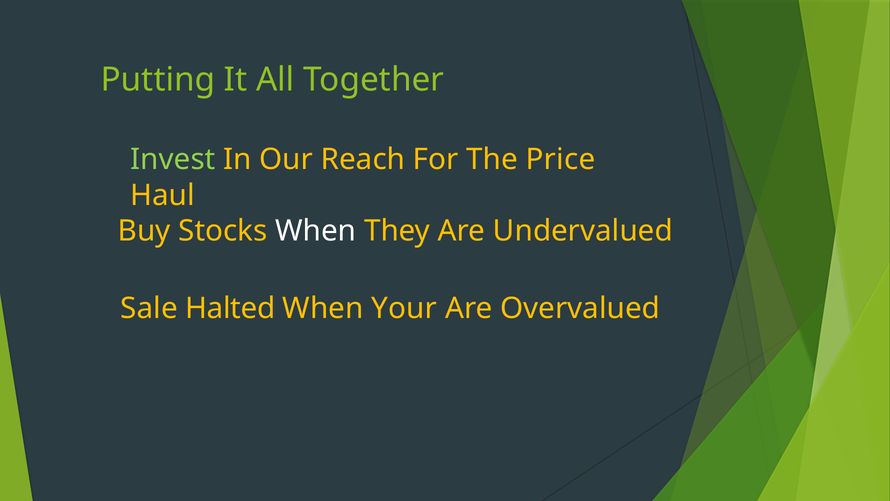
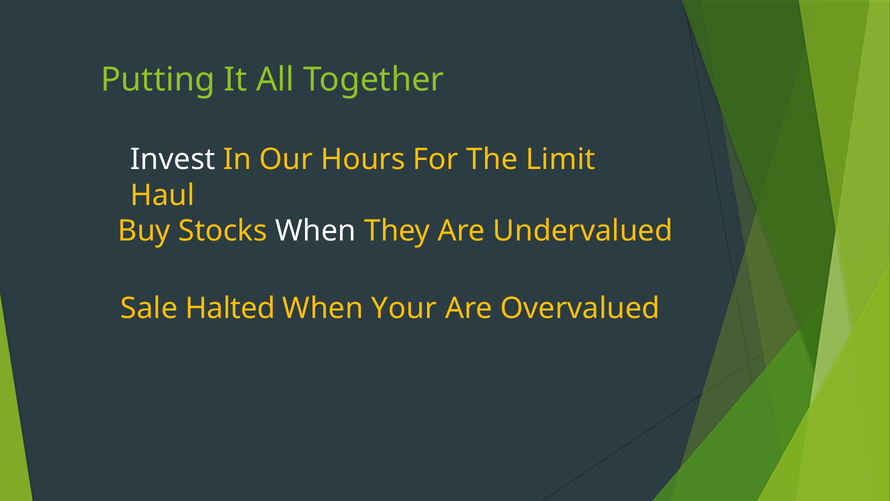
Invest colour: light green -> white (173, 160)
Reach: Reach -> Hours (363, 160)
Price: Price -> Limit (561, 160)
